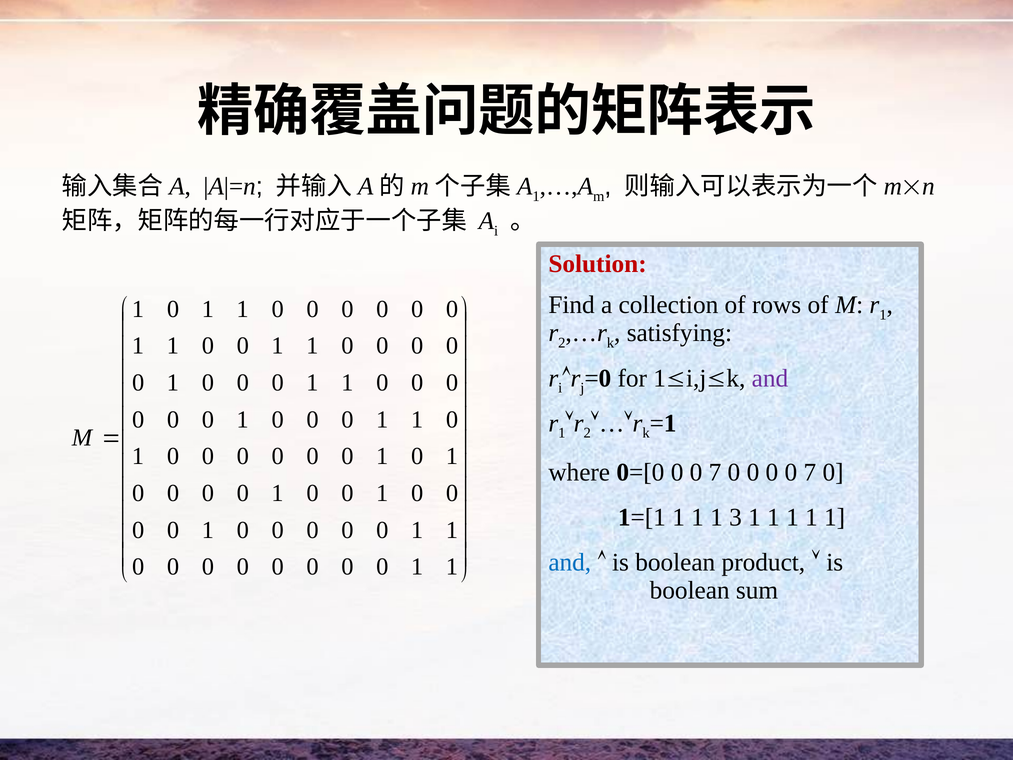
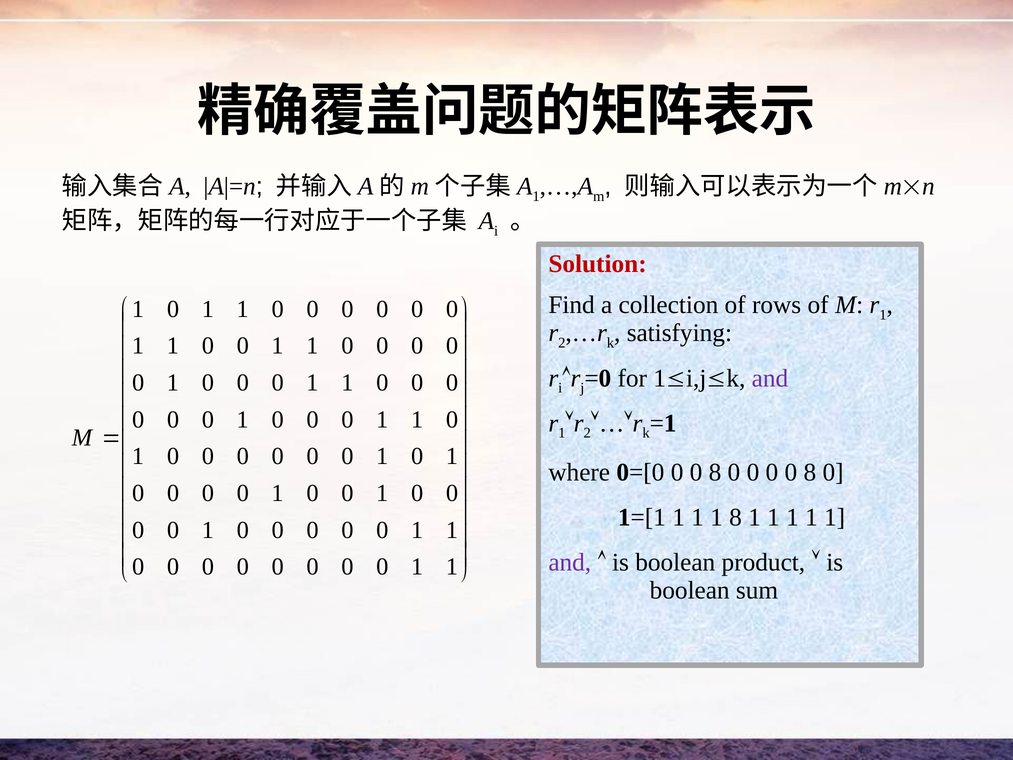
0=[0 0 0 7: 7 -> 8 (715, 472)
0 0 0 7: 7 -> 8 (810, 472)
1 3: 3 -> 8 (735, 517)
and colour: blue -> purple (570, 562)
